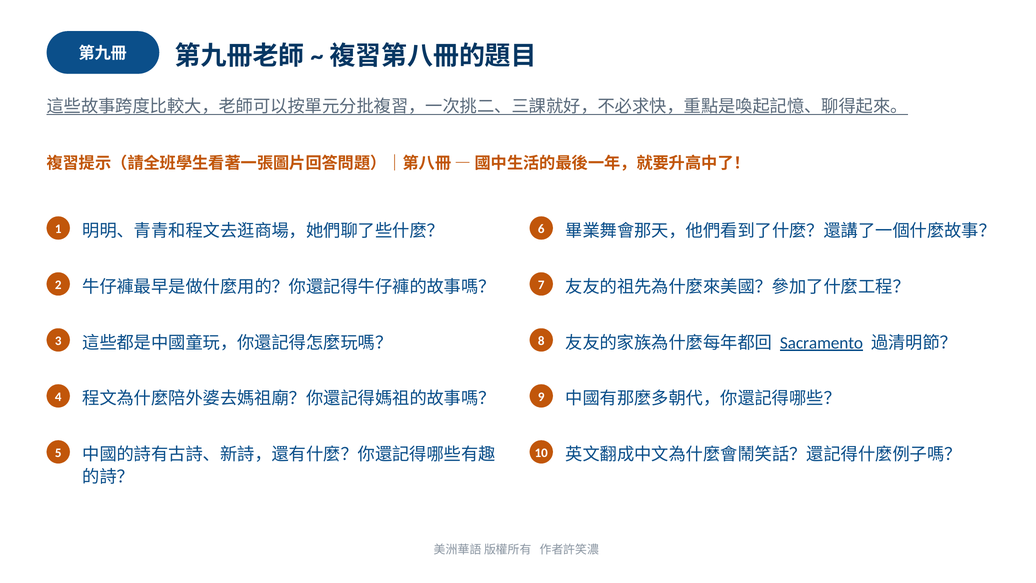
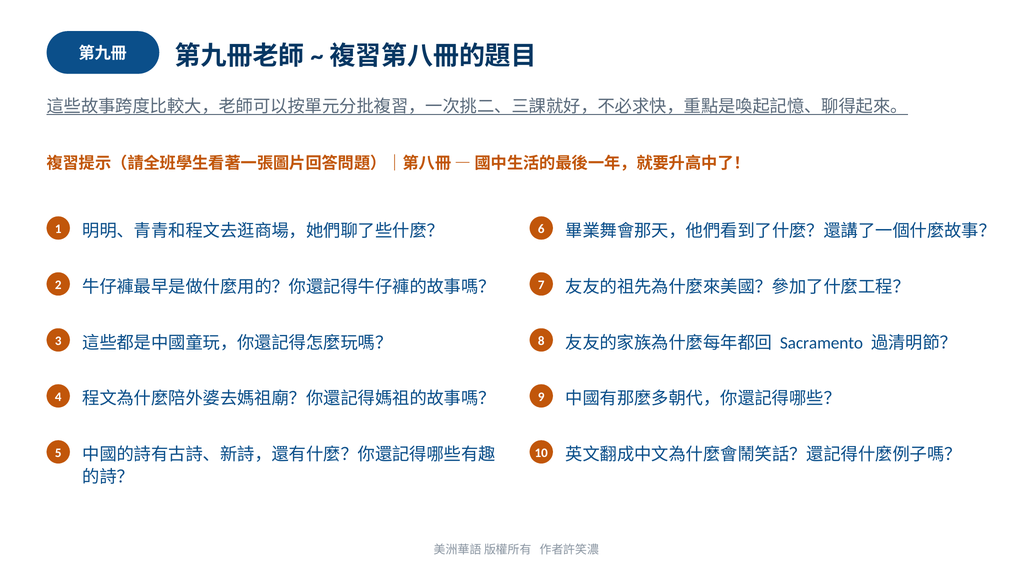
Sacramento underline: present -> none (821, 343)
